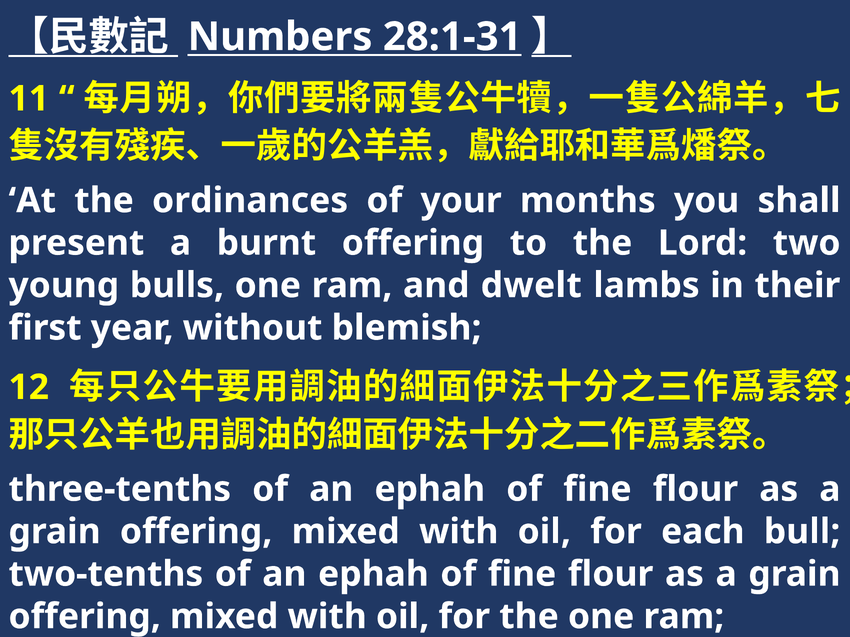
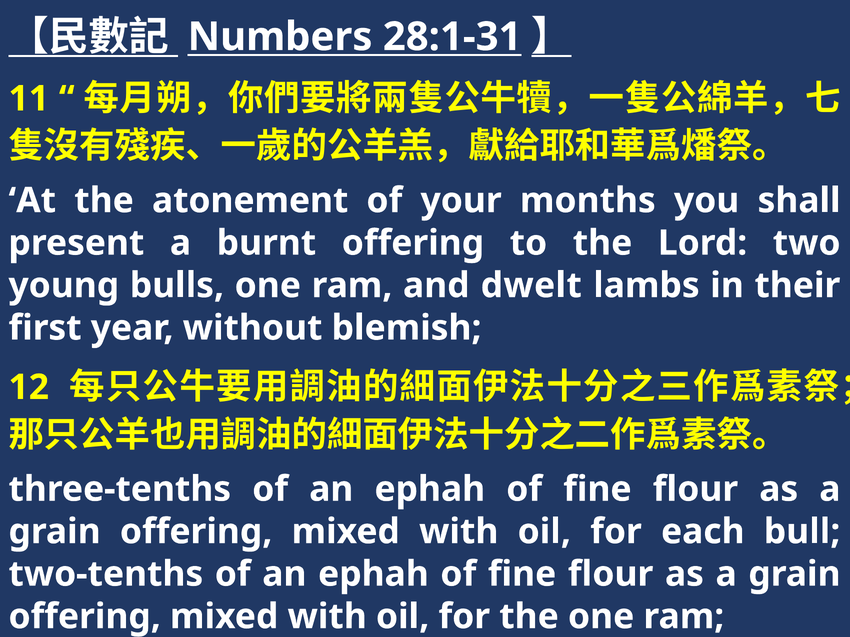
ordinances: ordinances -> atonement (250, 201)
